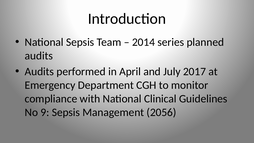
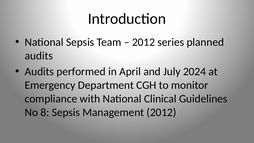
2014: 2014 -> 2012 (143, 42)
2017: 2017 -> 2024 (194, 72)
9: 9 -> 8 (45, 112)
Management 2056: 2056 -> 2012 (161, 112)
